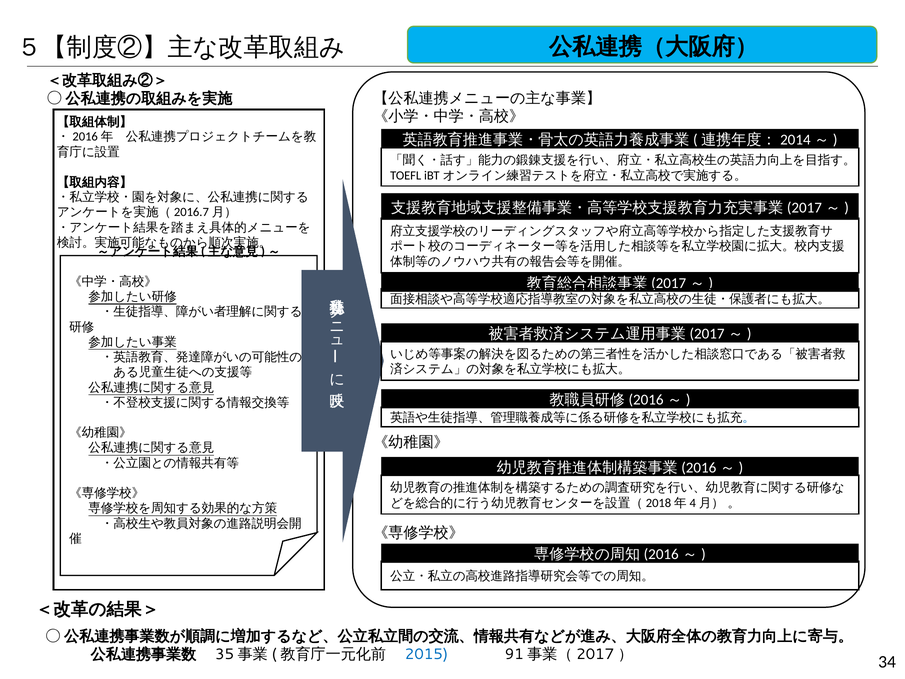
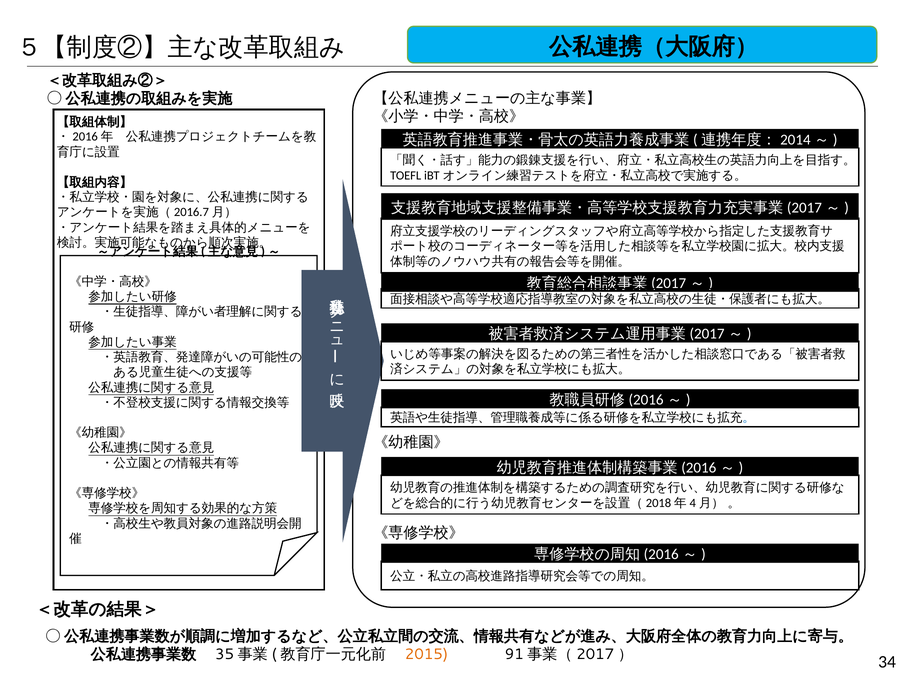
2015 colour: blue -> orange (427, 654)
